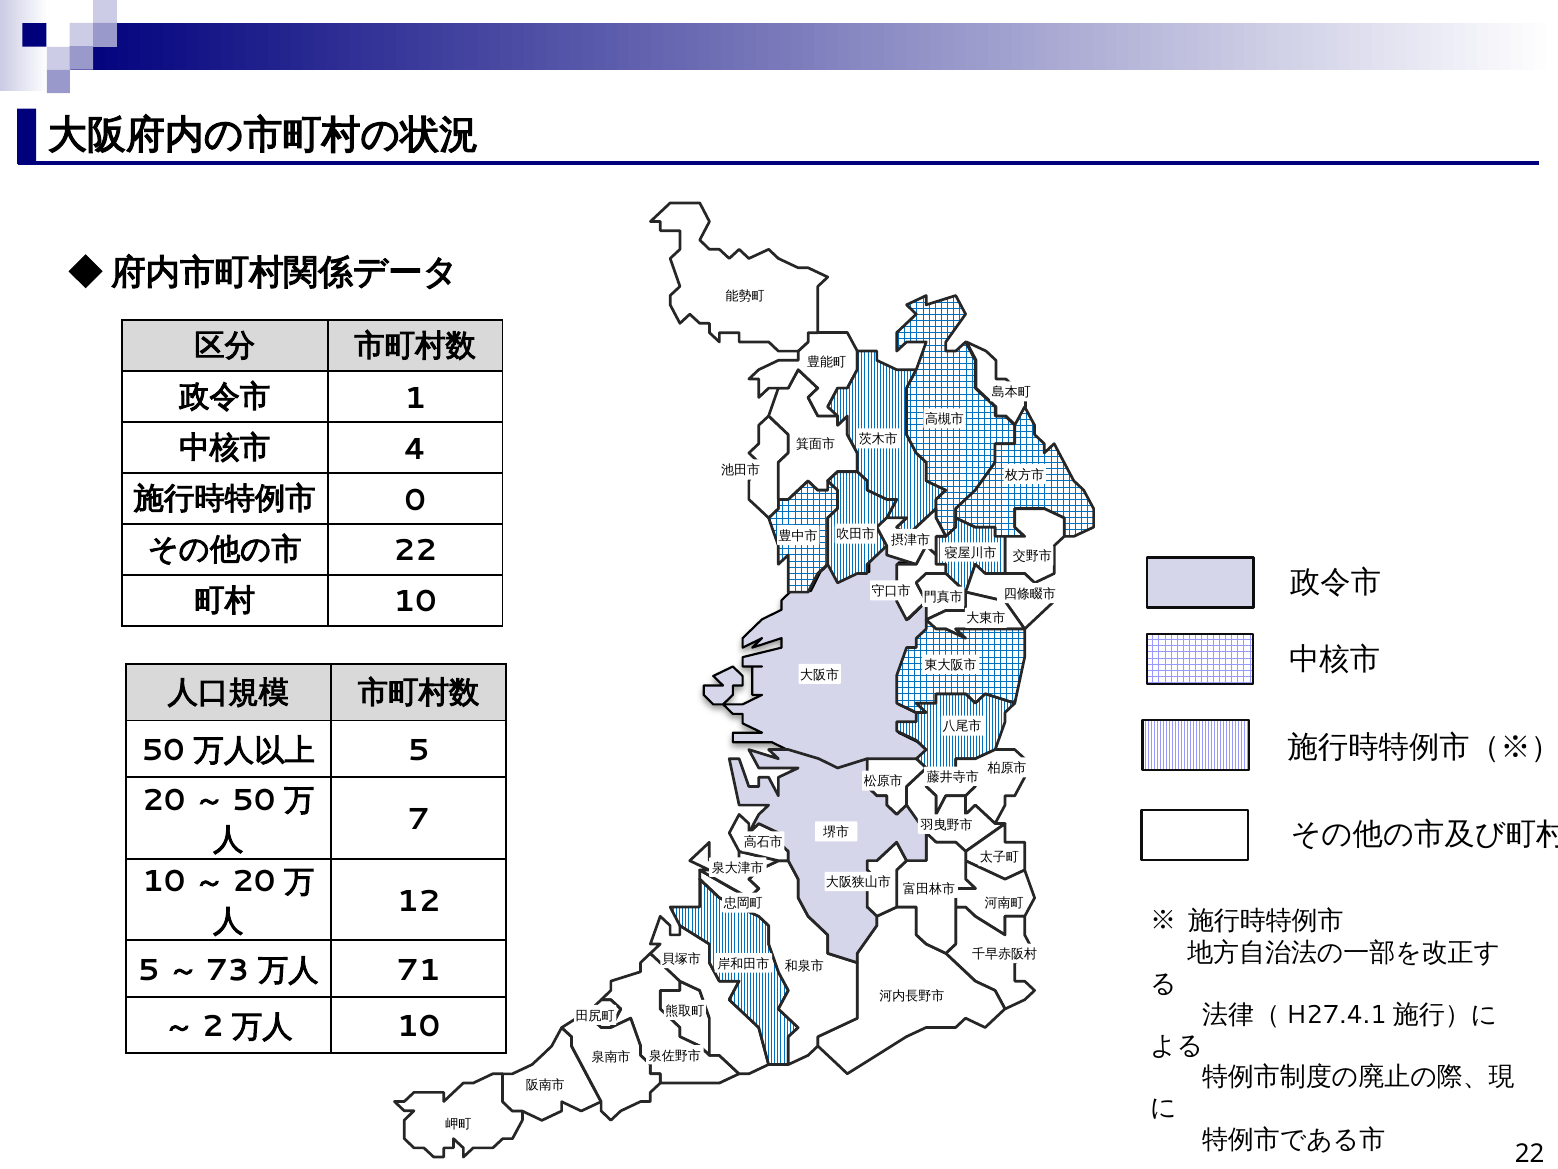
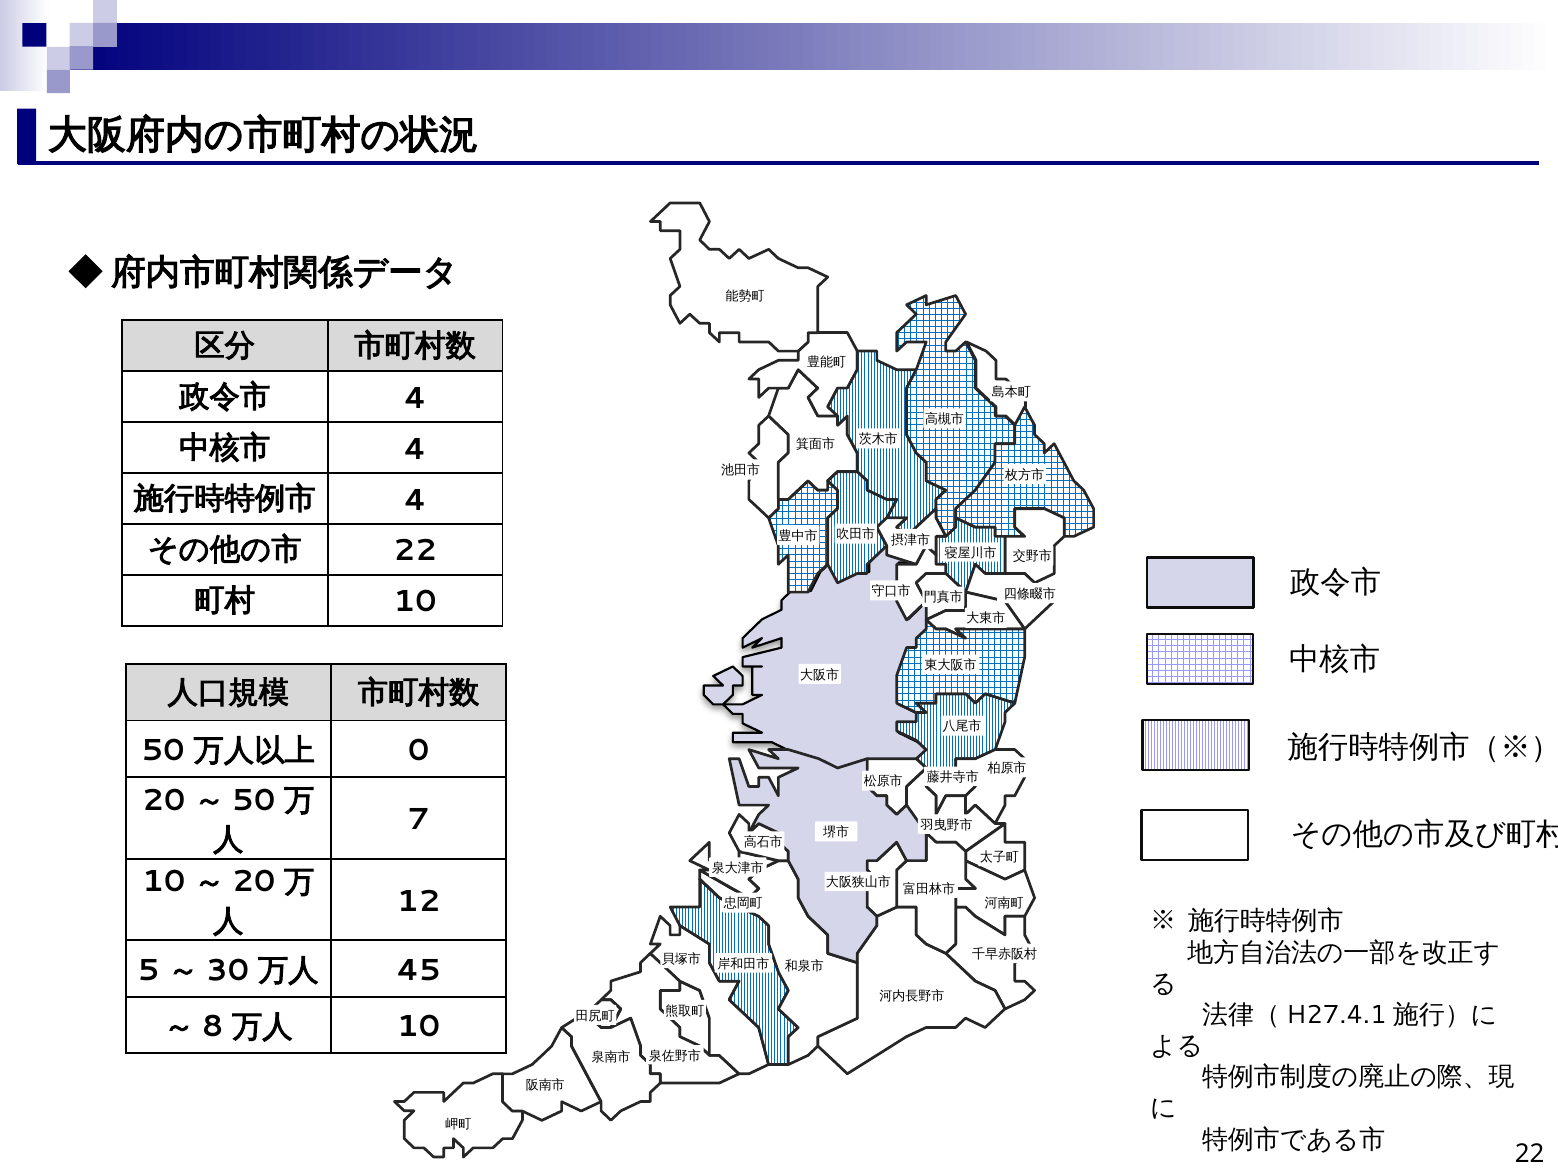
1: 1 -> 4 (415, 398)
0: 0 -> 4 (415, 500)
5: 5 -> 0 (419, 750)
73: 73 -> 30 (228, 970)
71: 71 -> 45 (419, 970)
2: 2 -> 8 (213, 1026)
